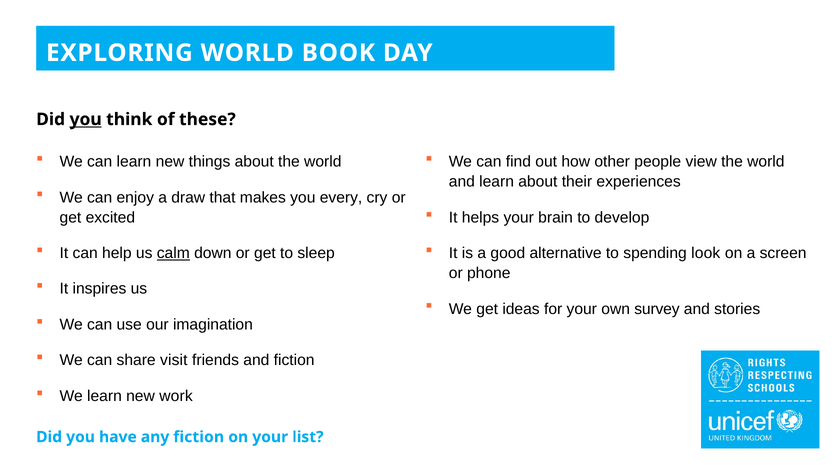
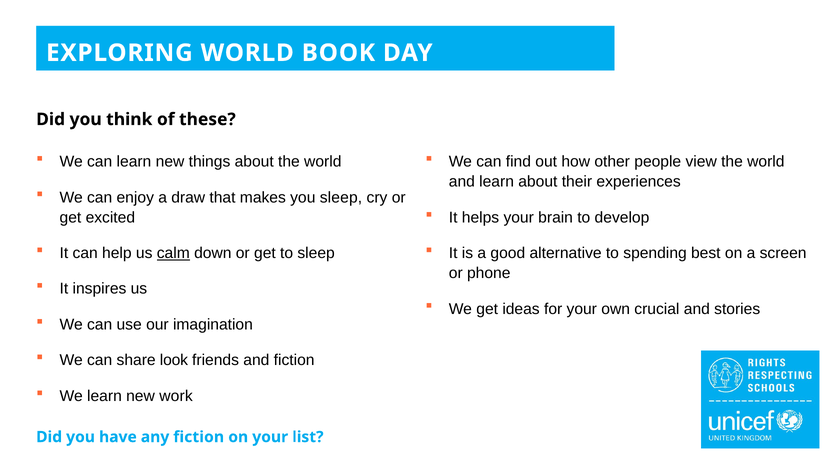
you underline: present -> none (86, 119)
you every: every -> sleep (341, 197)
look: look -> best (706, 253)
survey: survey -> crucial (657, 309)
visit: visit -> look (174, 360)
